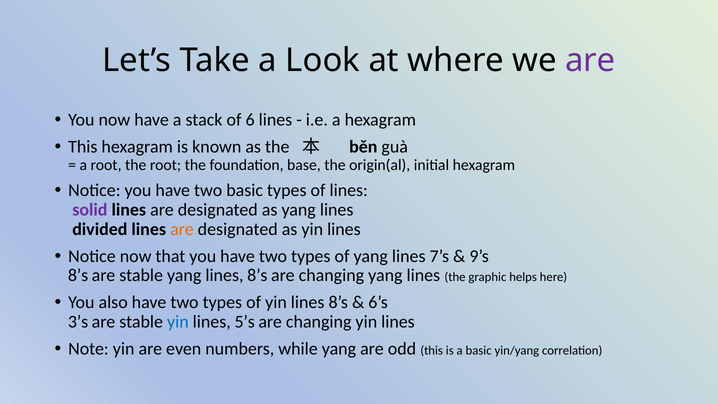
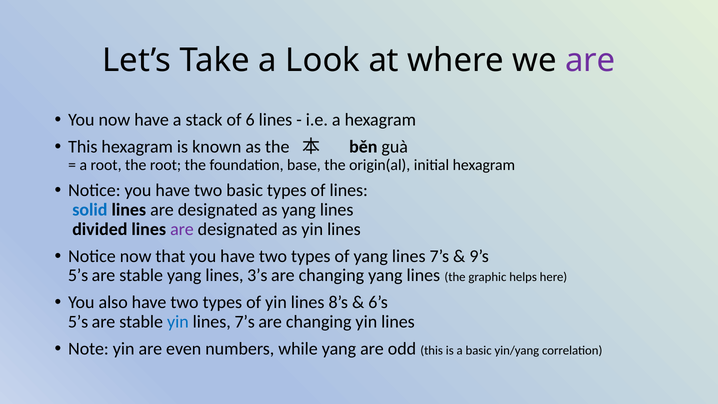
solid colour: purple -> blue (90, 210)
are colour: orange -> purple (182, 229)
8’s: 8’s -> 5’s (78, 275)
yang lines 8’s: 8’s -> 3’s (257, 275)
3’s: 3’s -> 5’s (78, 322)
5’s: 5’s -> 7’s (245, 322)
